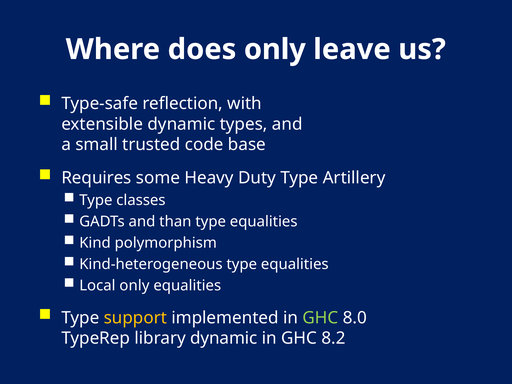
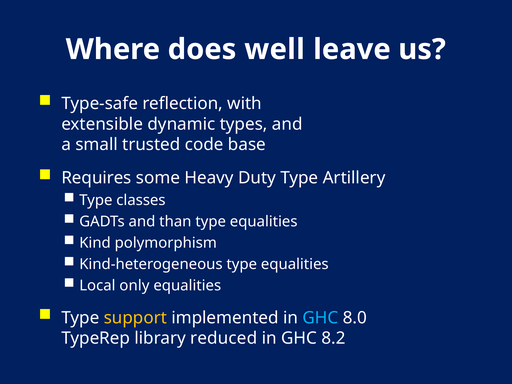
does only: only -> well (275, 49)
GHC colour: light green -> light blue (320, 318)
library dynamic: dynamic -> reduced (224, 338)
